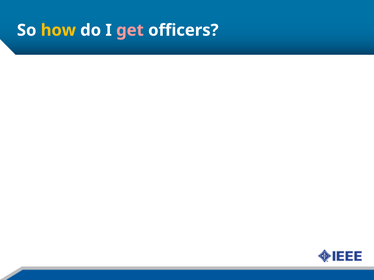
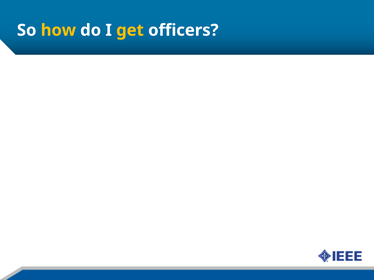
get colour: pink -> yellow (130, 30)
